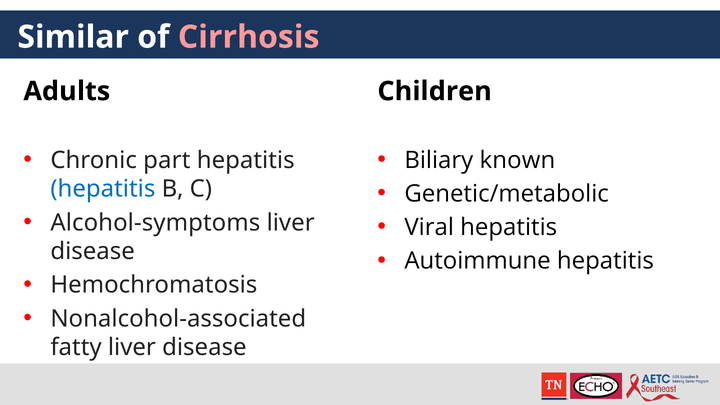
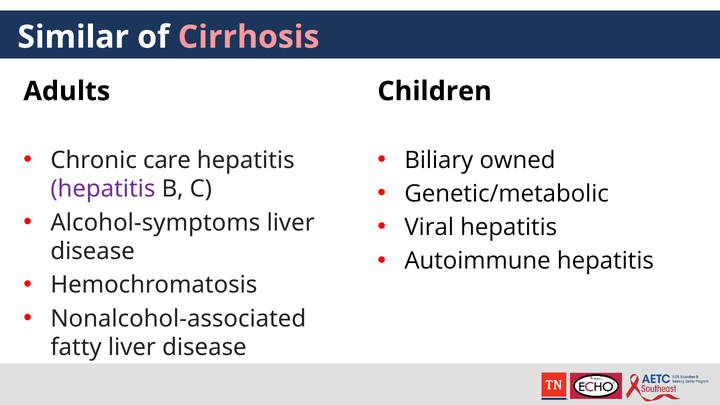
known: known -> owned (517, 160)
part: part -> care (167, 160)
hepatitis colour: blue -> purple (103, 189)
